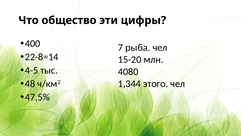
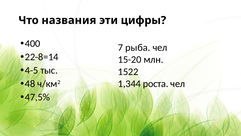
общество: общество -> названия (69, 20)
4080: 4080 -> 1522 (128, 72)
этого: этого -> роста (156, 84)
